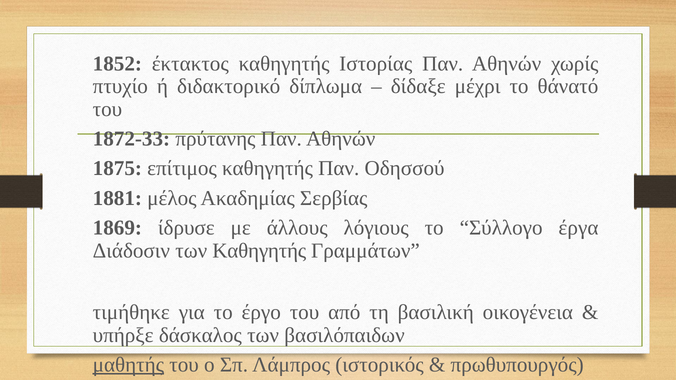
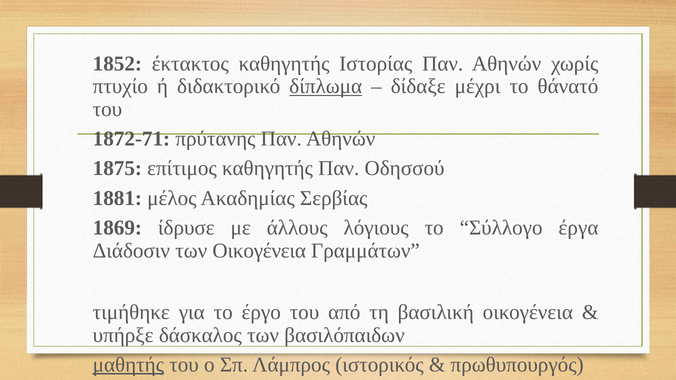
δίπλωμα underline: none -> present (326, 87)
1872-33: 1872-33 -> 1872-71 (131, 139)
των Καθηγητής: Καθηγητής -> Οικογένεια (259, 251)
